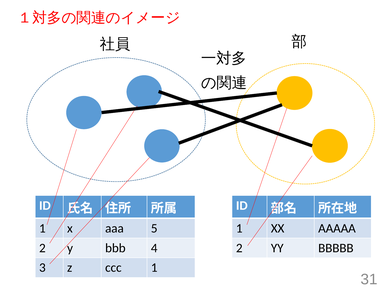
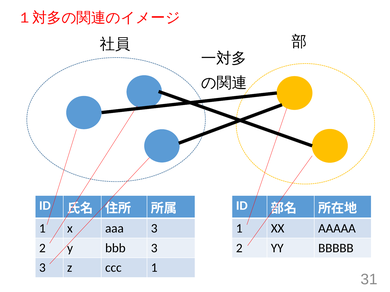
aaa 5: 5 -> 3 (154, 229)
bbb 4: 4 -> 3 (154, 248)
